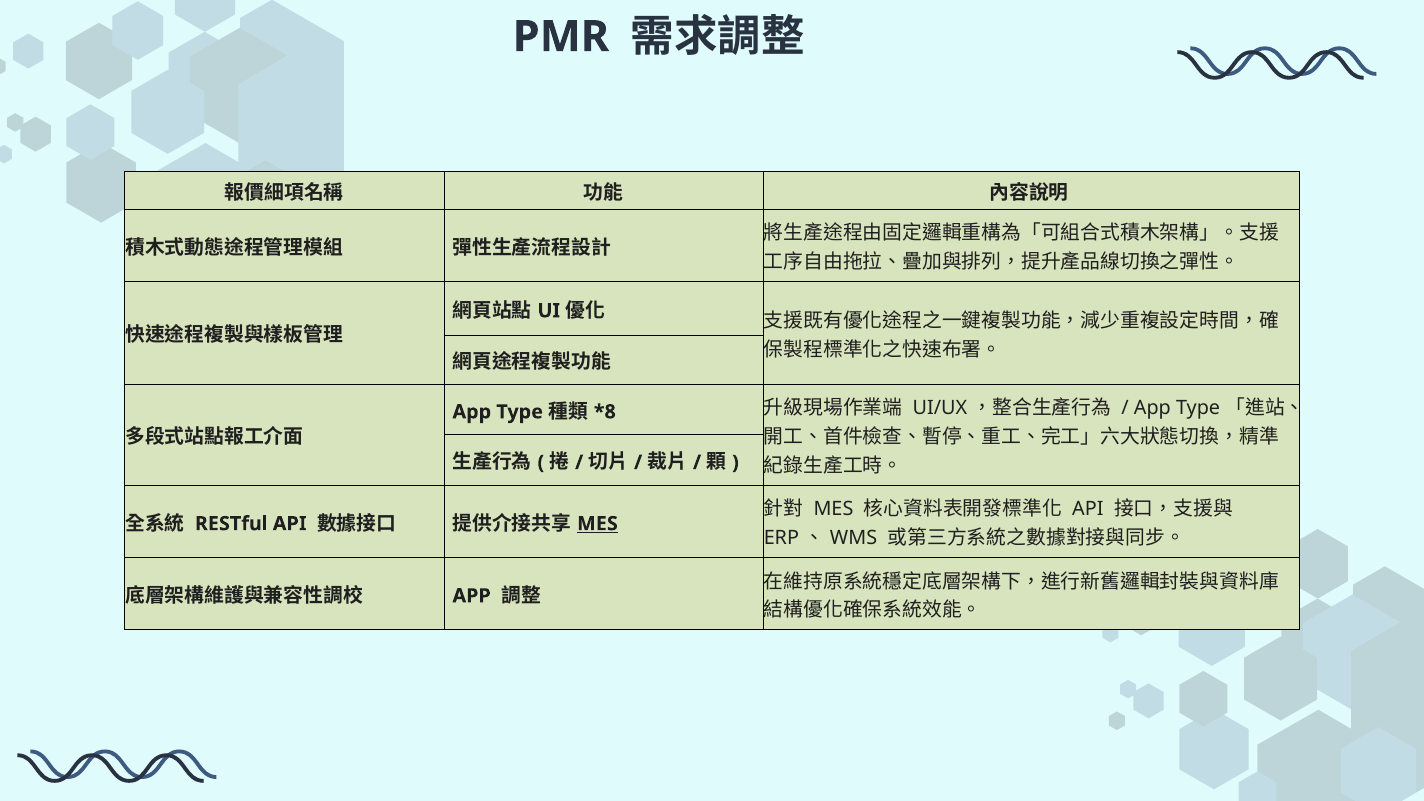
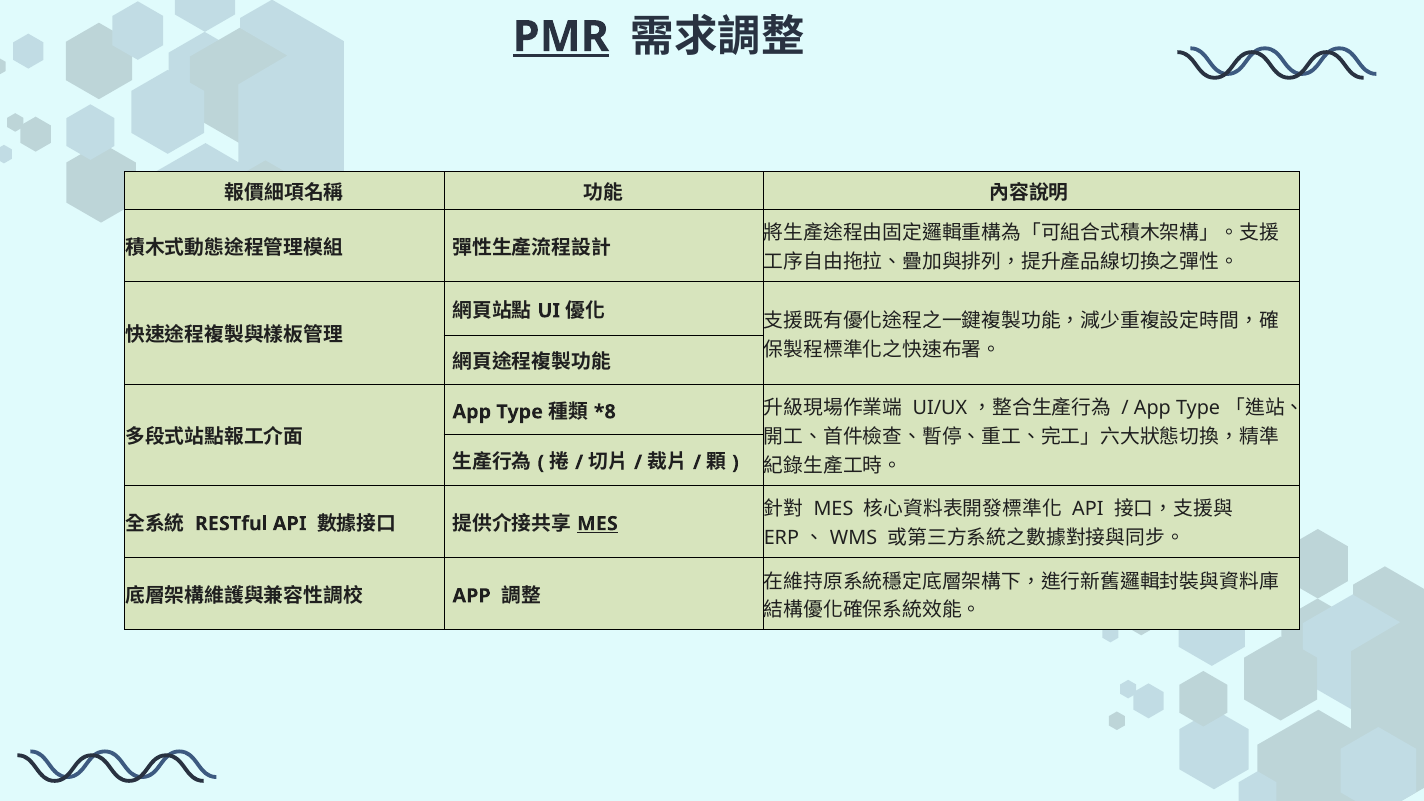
PMR underline: none -> present (561, 37)
